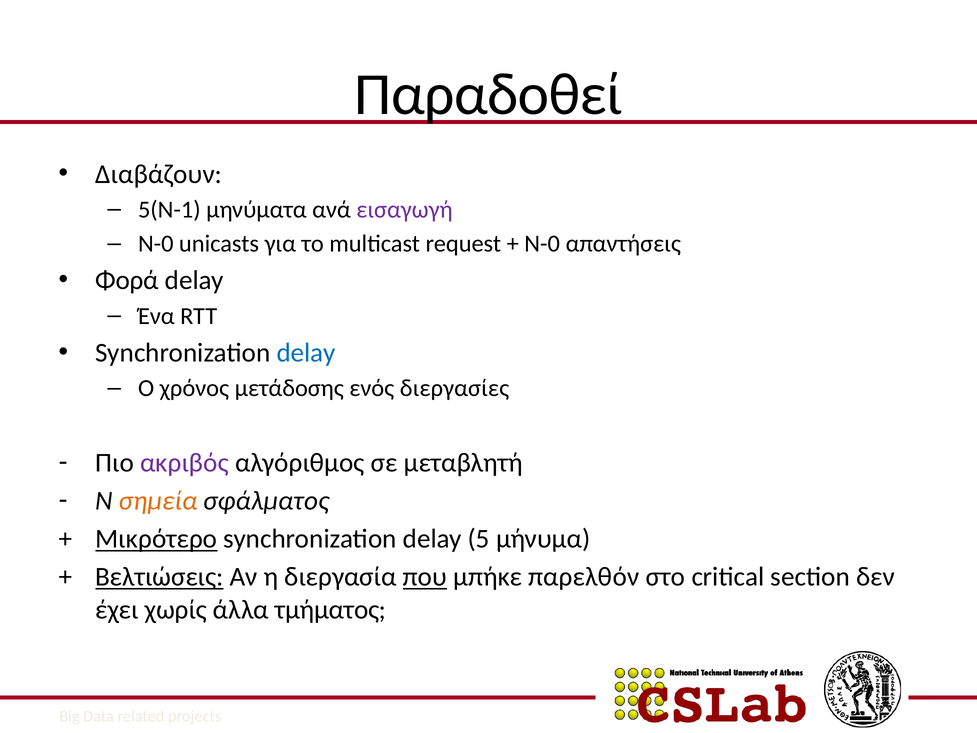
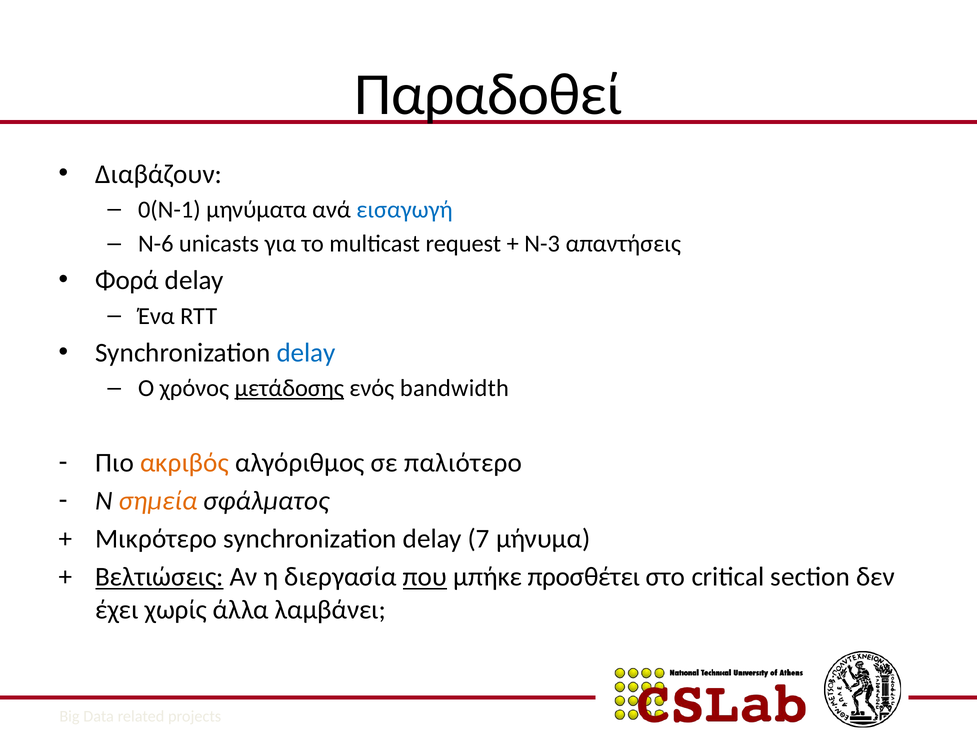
5(N-1: 5(N-1 -> 0(N-1 (169, 210)
εισαγωγή colour: purple -> blue (405, 210)
N-0: N-0 -> N-6 (156, 244)
N-0: N-0 -> N-3 (542, 244)
μετάδοσης underline: none -> present (289, 388)
διεργασίες: διεργασίες -> bandwidth (454, 388)
ακριβός colour: purple -> orange (184, 463)
μεταβλητή: μεταβλητή -> παλιότερο (463, 463)
Μικρότερο underline: present -> none (156, 539)
5: 5 -> 7 (479, 539)
παρελθόν: παρελθόν -> προσθέτει (584, 577)
τμήματος: τμήματος -> λαμβάνει (330, 609)
